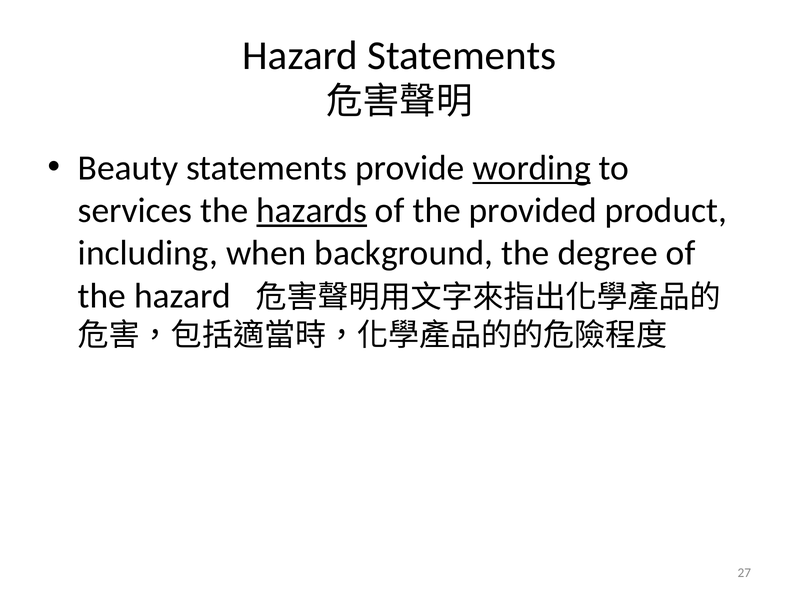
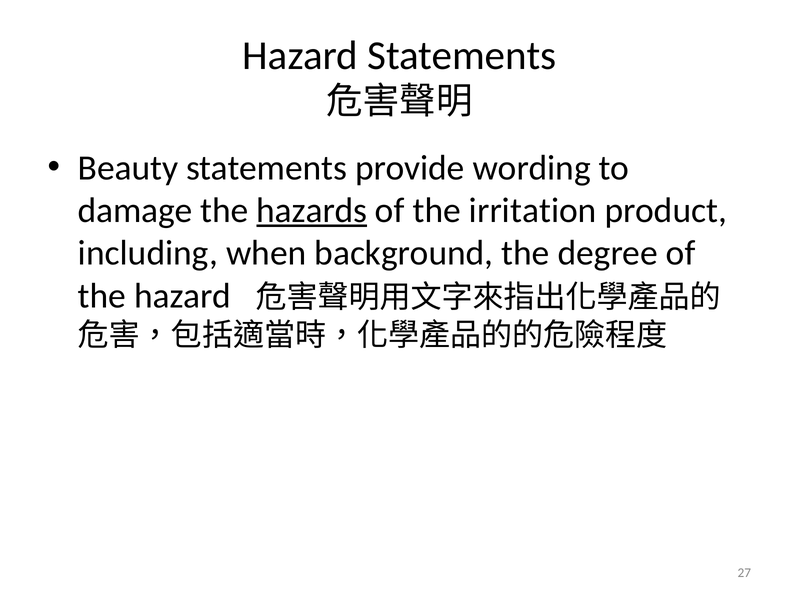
wording underline: present -> none (532, 168)
services: services -> damage (135, 210)
provided: provided -> irritation (533, 210)
